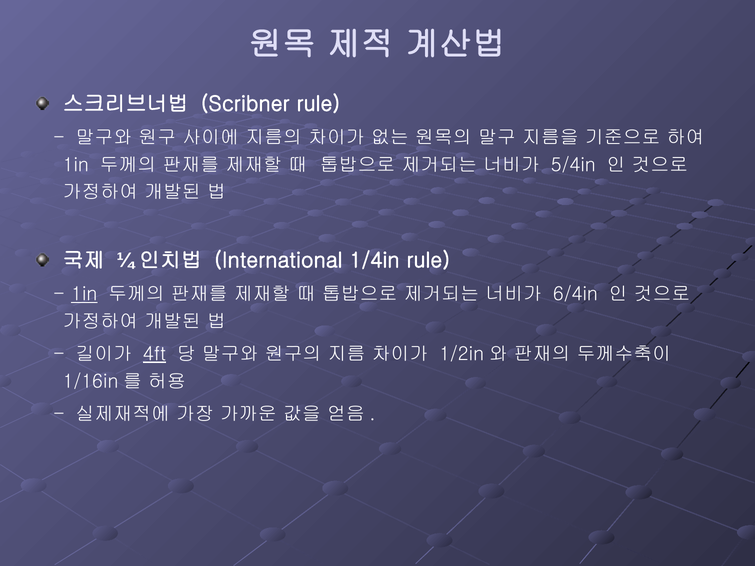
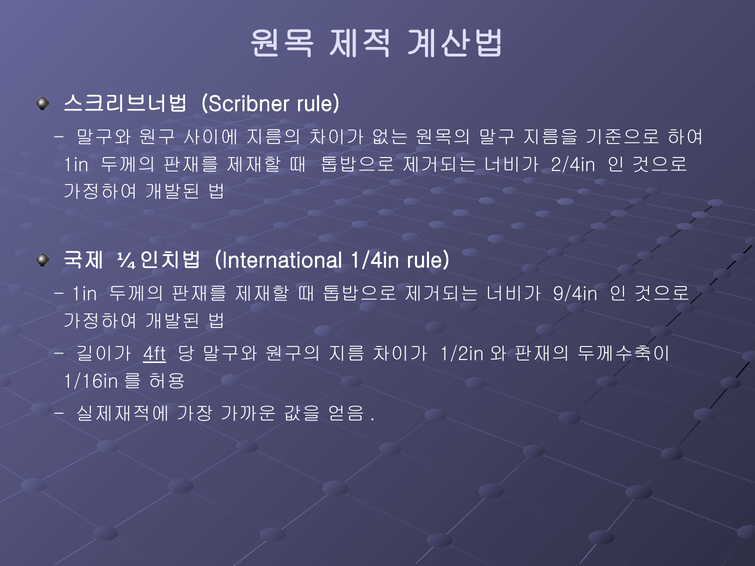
5/4in: 5/4in -> 2/4in (573, 165)
1in underline: present -> none (84, 294)
6/4in: 6/4in -> 9/4in (575, 294)
